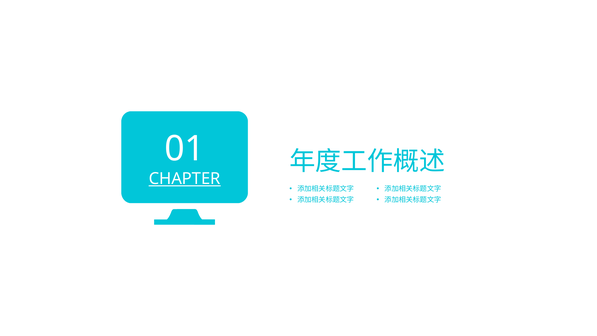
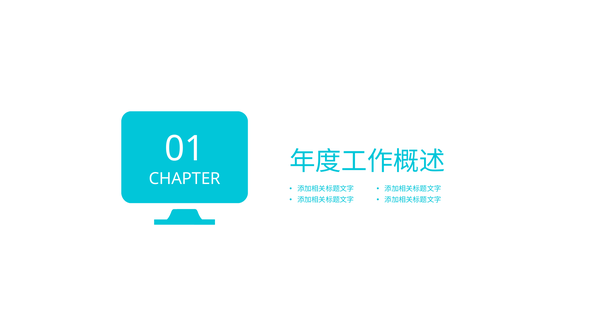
CHAPTER underline: present -> none (185, 179)
